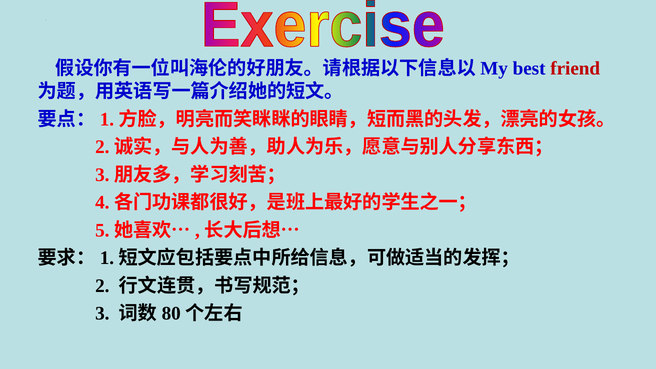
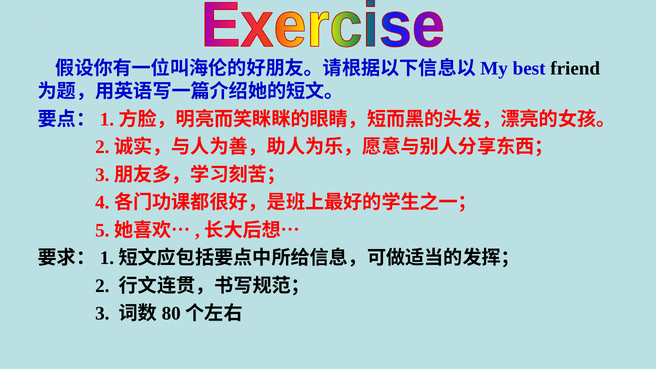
friend colour: red -> black (575, 69)
